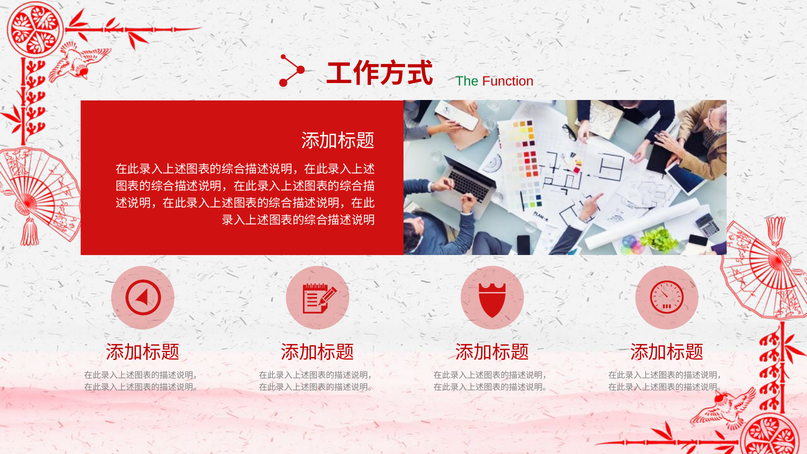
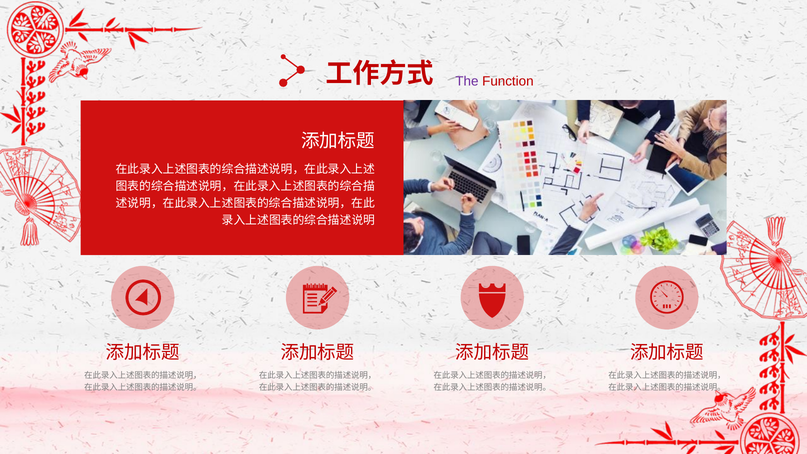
The colour: green -> purple (467, 81)
